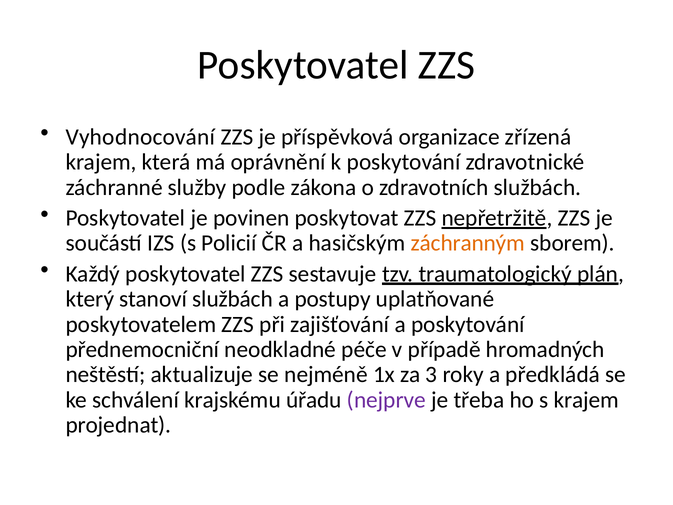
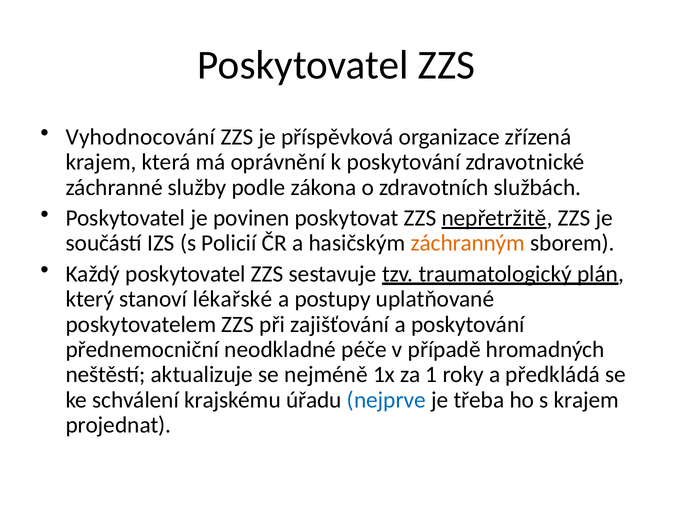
stanoví službách: službách -> lékařské (232, 299)
3: 3 -> 1 (431, 375)
nejprve colour: purple -> blue (386, 400)
